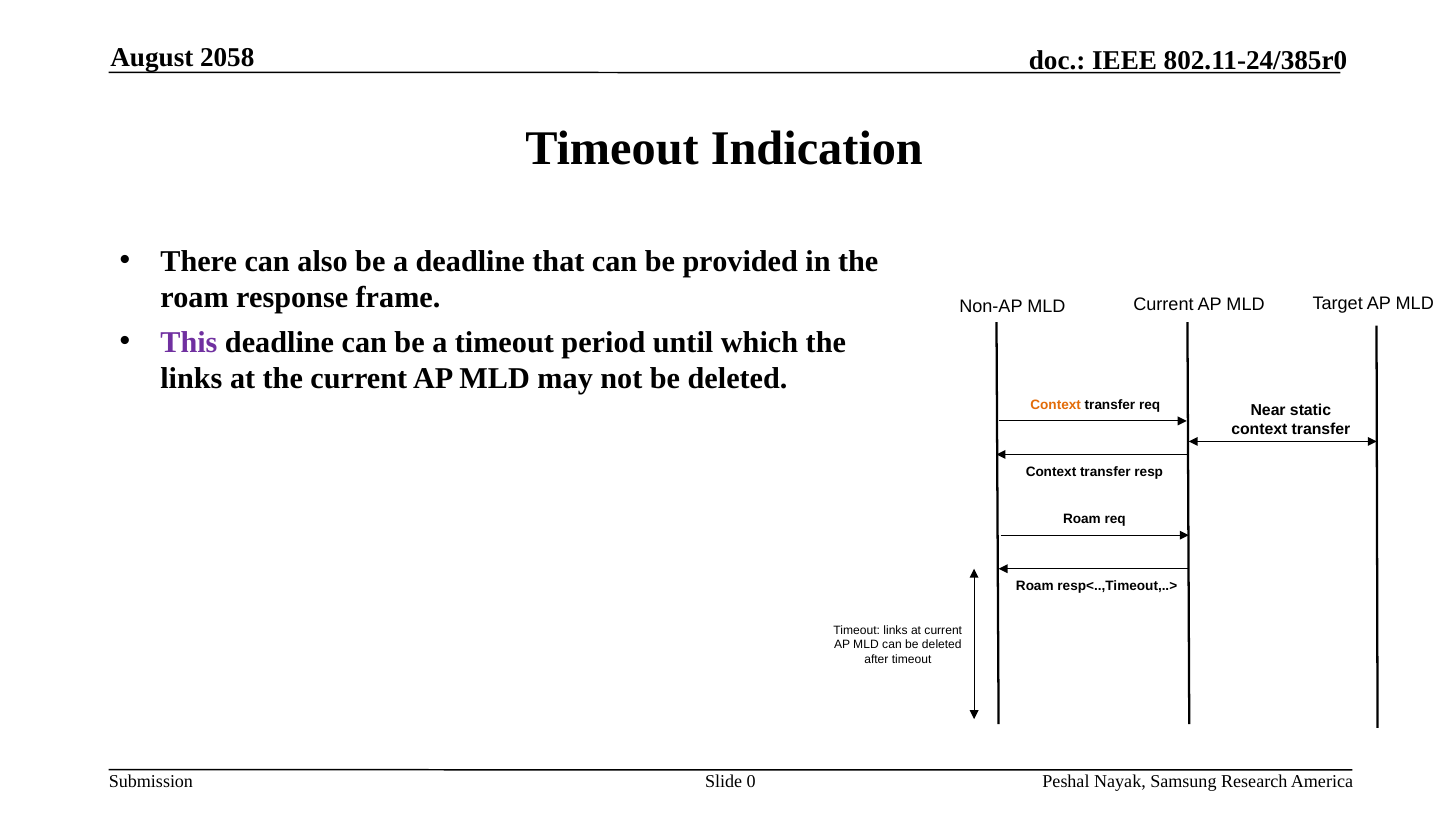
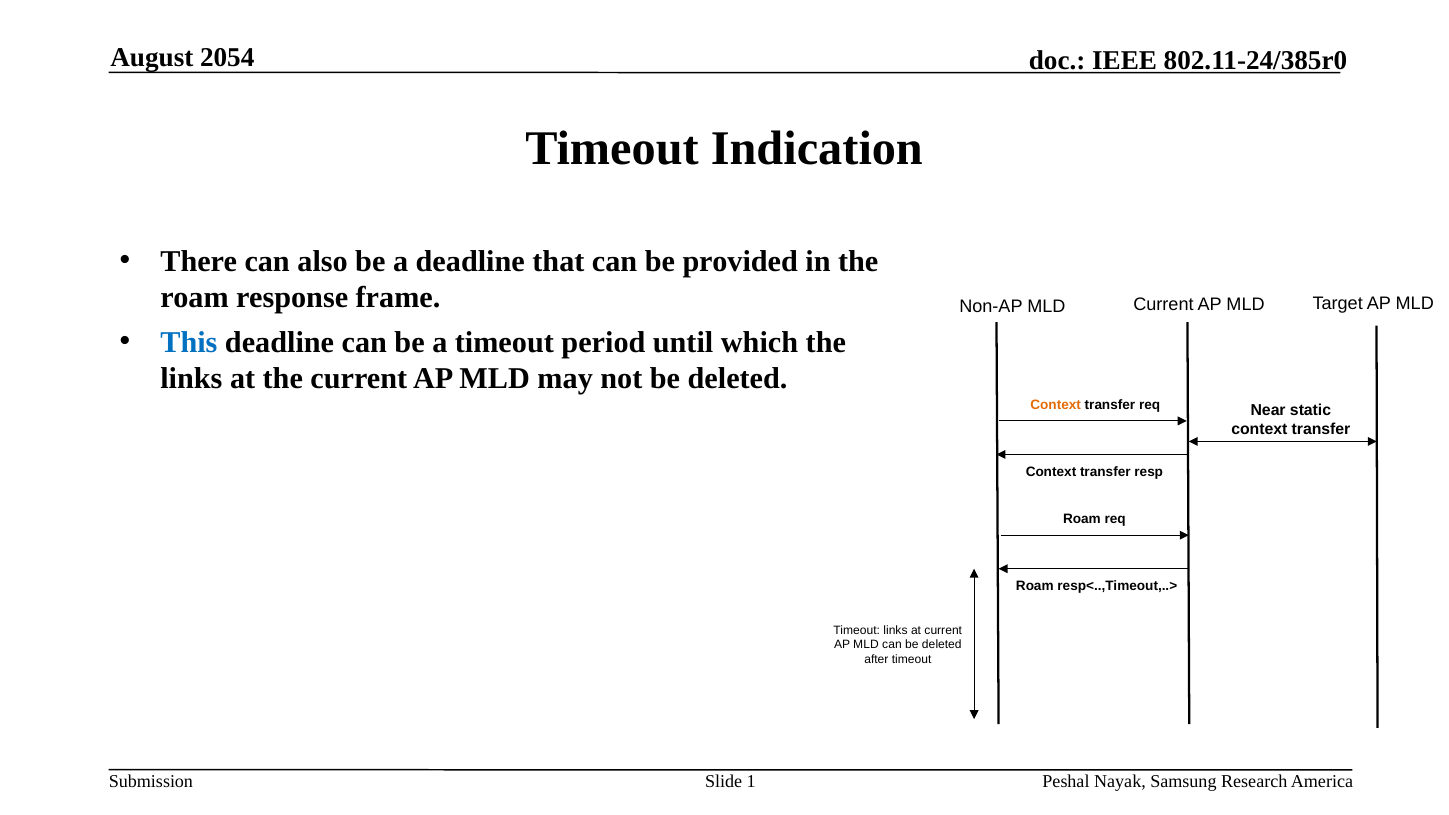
2058: 2058 -> 2054 (227, 58)
This colour: purple -> blue (189, 343)
0: 0 -> 1 (751, 782)
